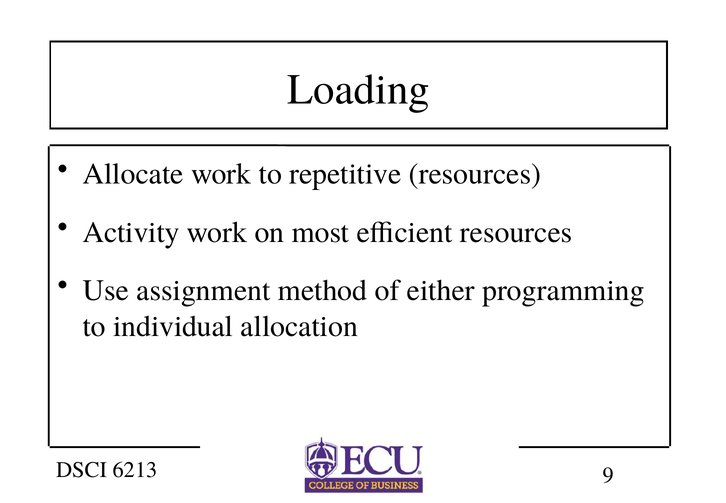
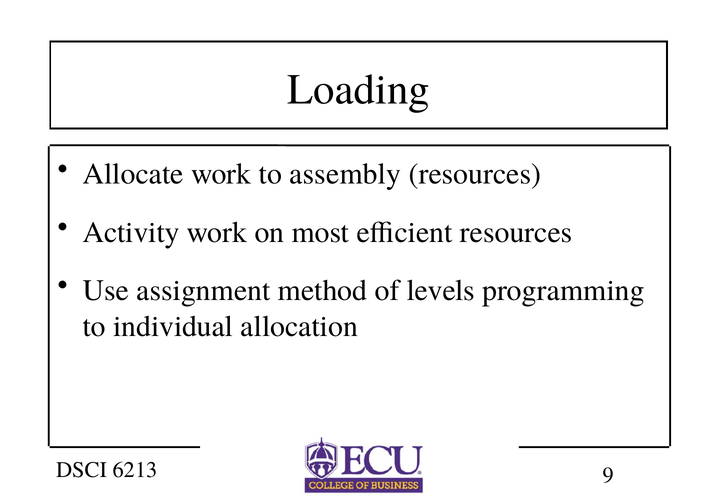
repetitive: repetitive -> assembly (345, 174)
either: either -> levels (441, 290)
